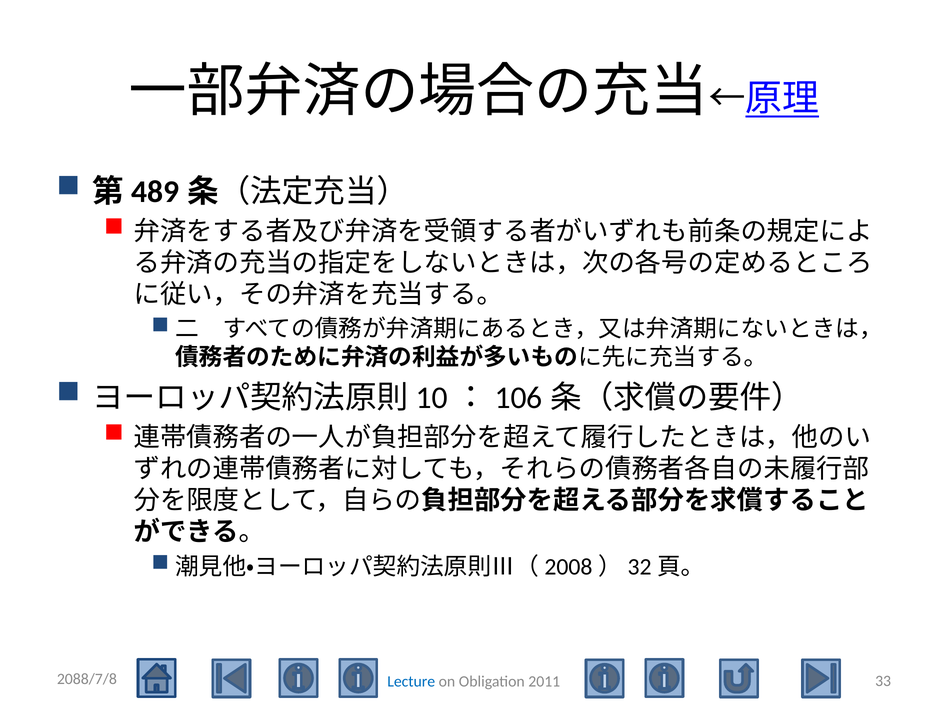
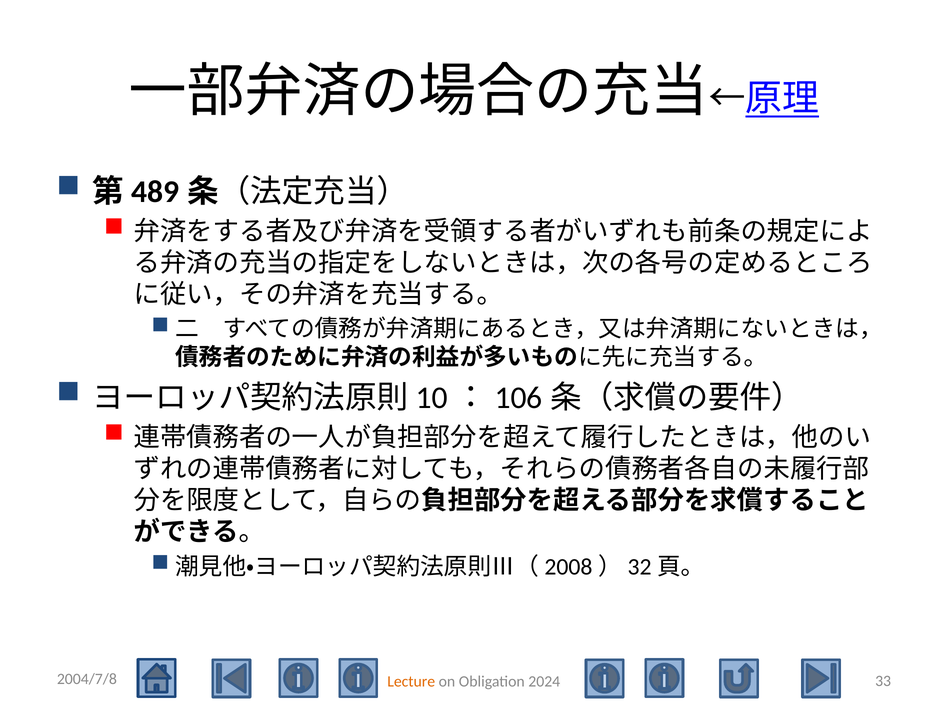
2088/7/8: 2088/7/8 -> 2004/7/8 (87, 679)
Lecture colour: blue -> orange (411, 681)
2011: 2011 -> 2024 (544, 681)
